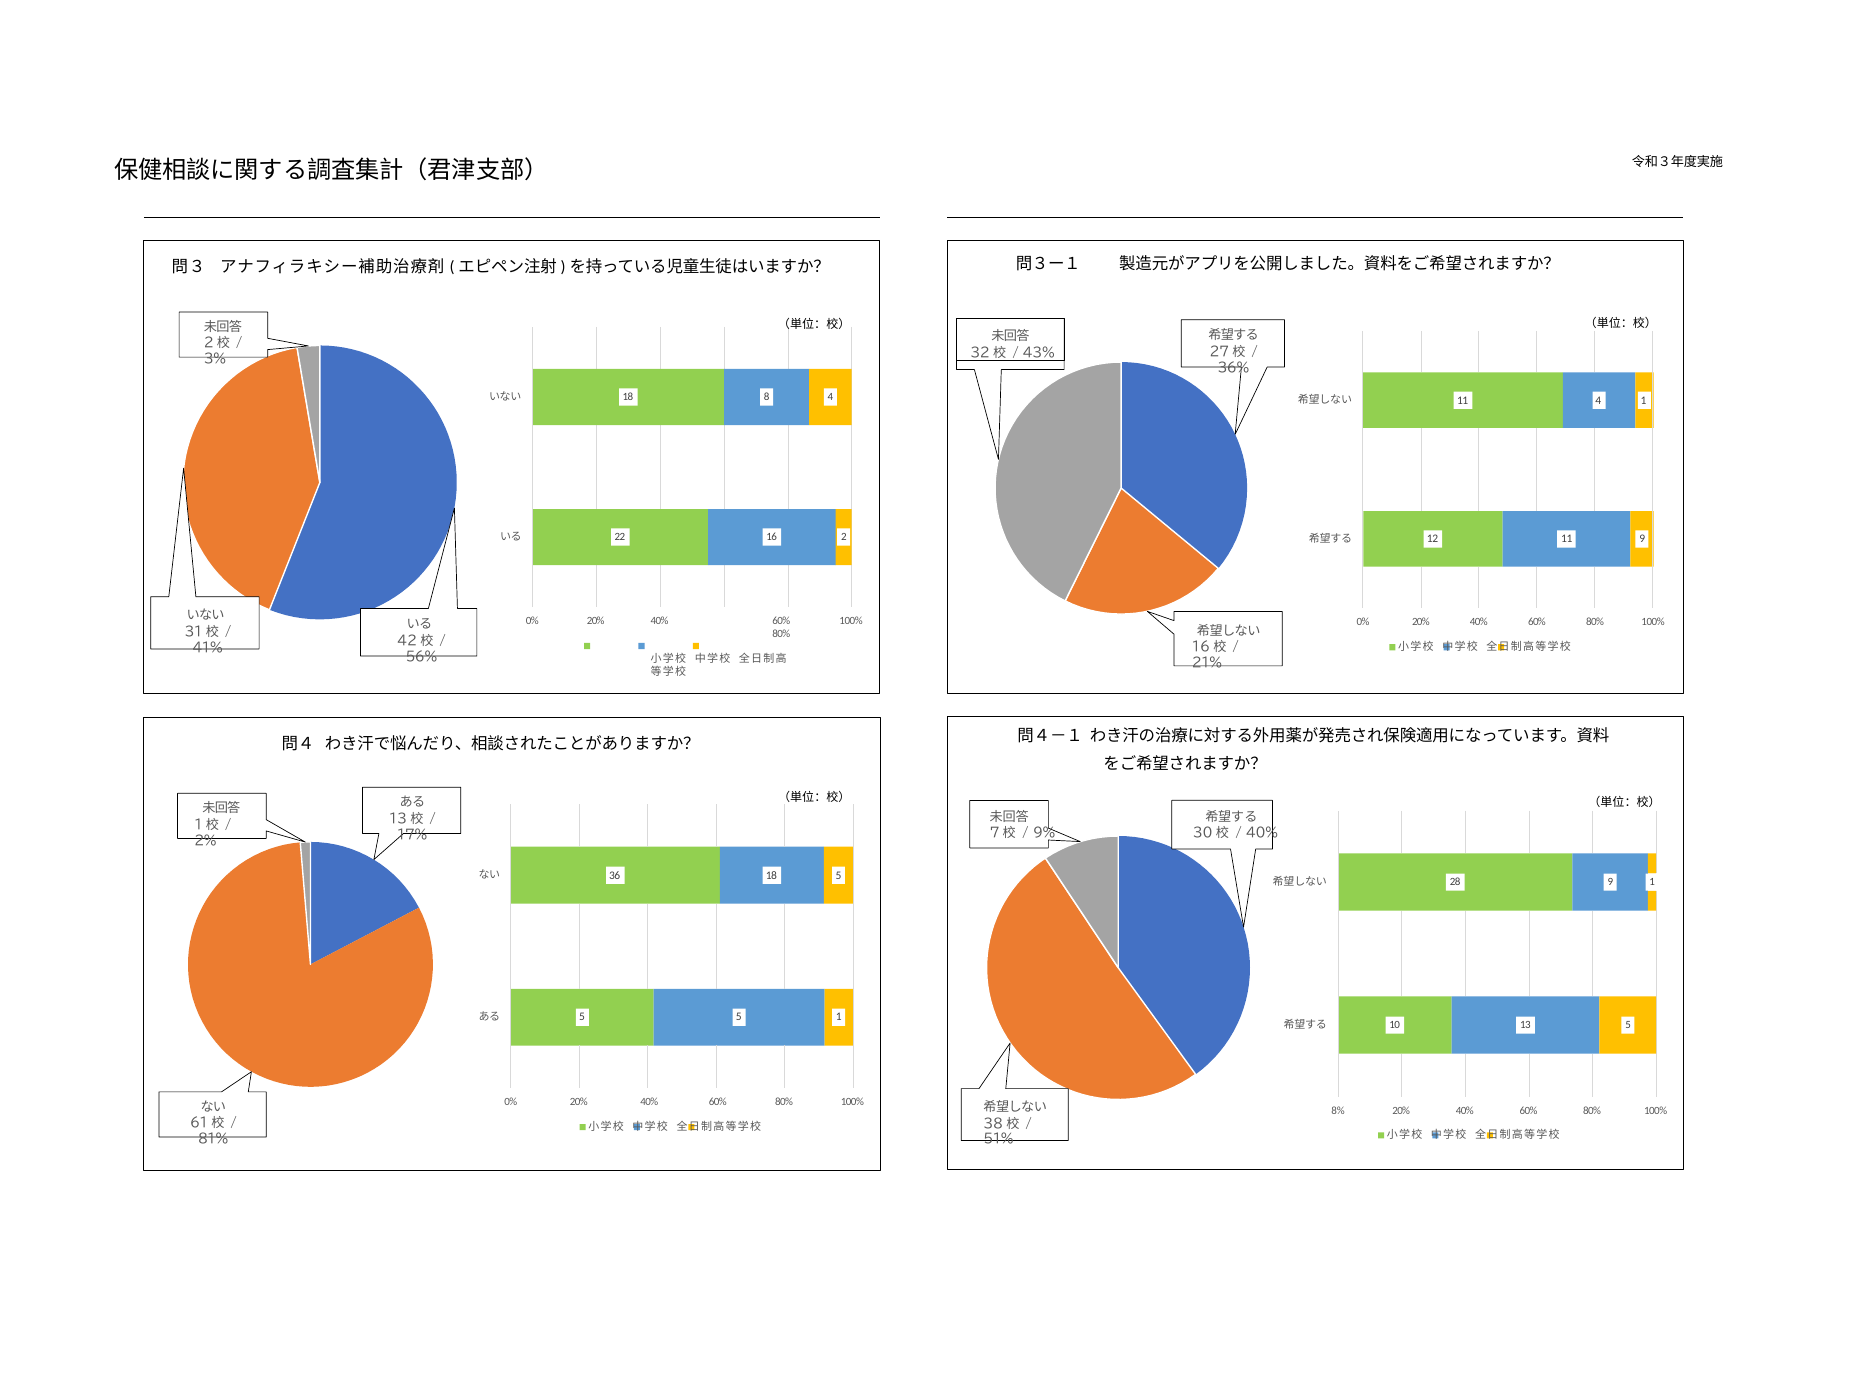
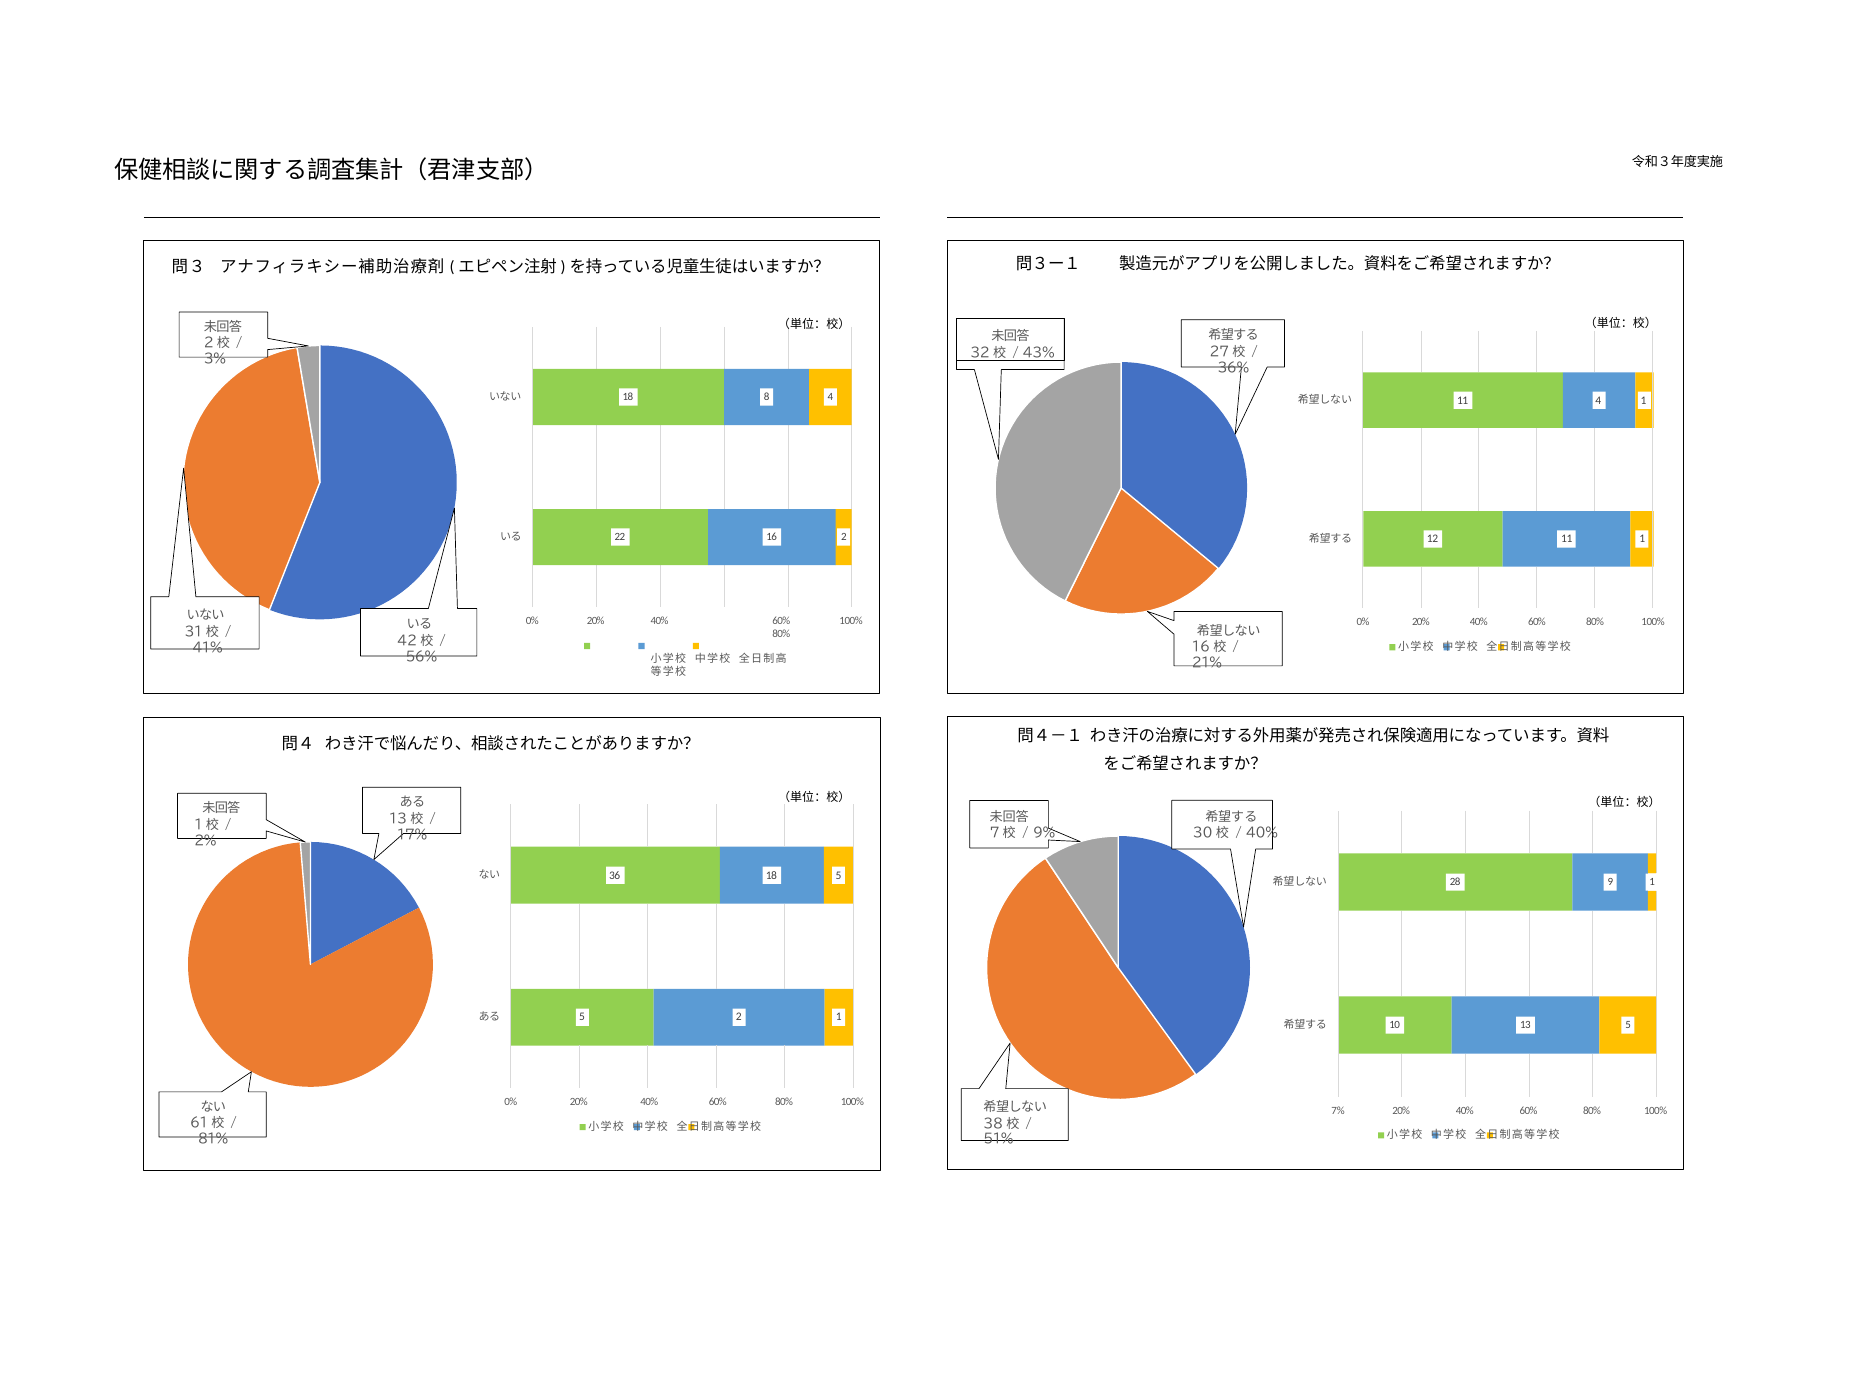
11 9: 9 -> 1 (1642, 539)
5: 5 -> 2 (739, 1017)
8%: 8% -> 7% (1338, 1110)
